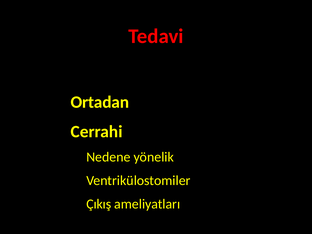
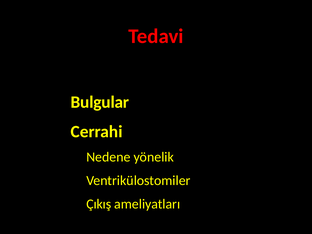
Ortadan: Ortadan -> Bulgular (100, 102)
